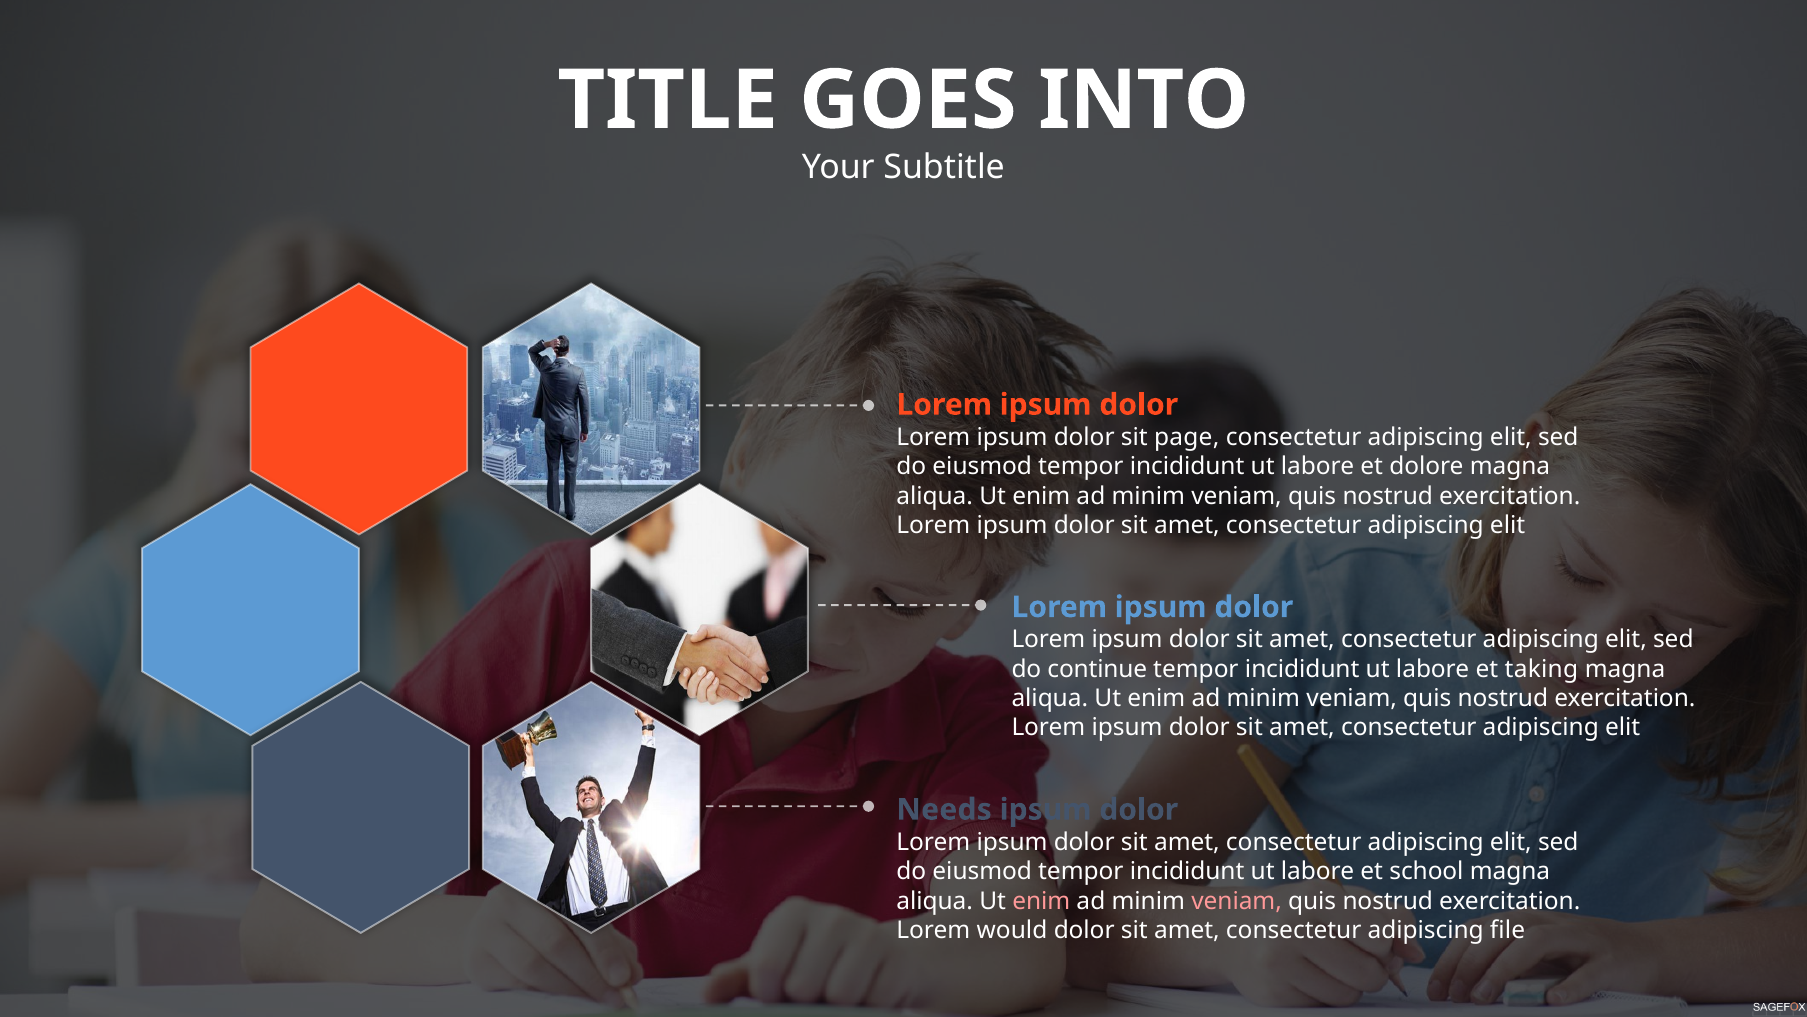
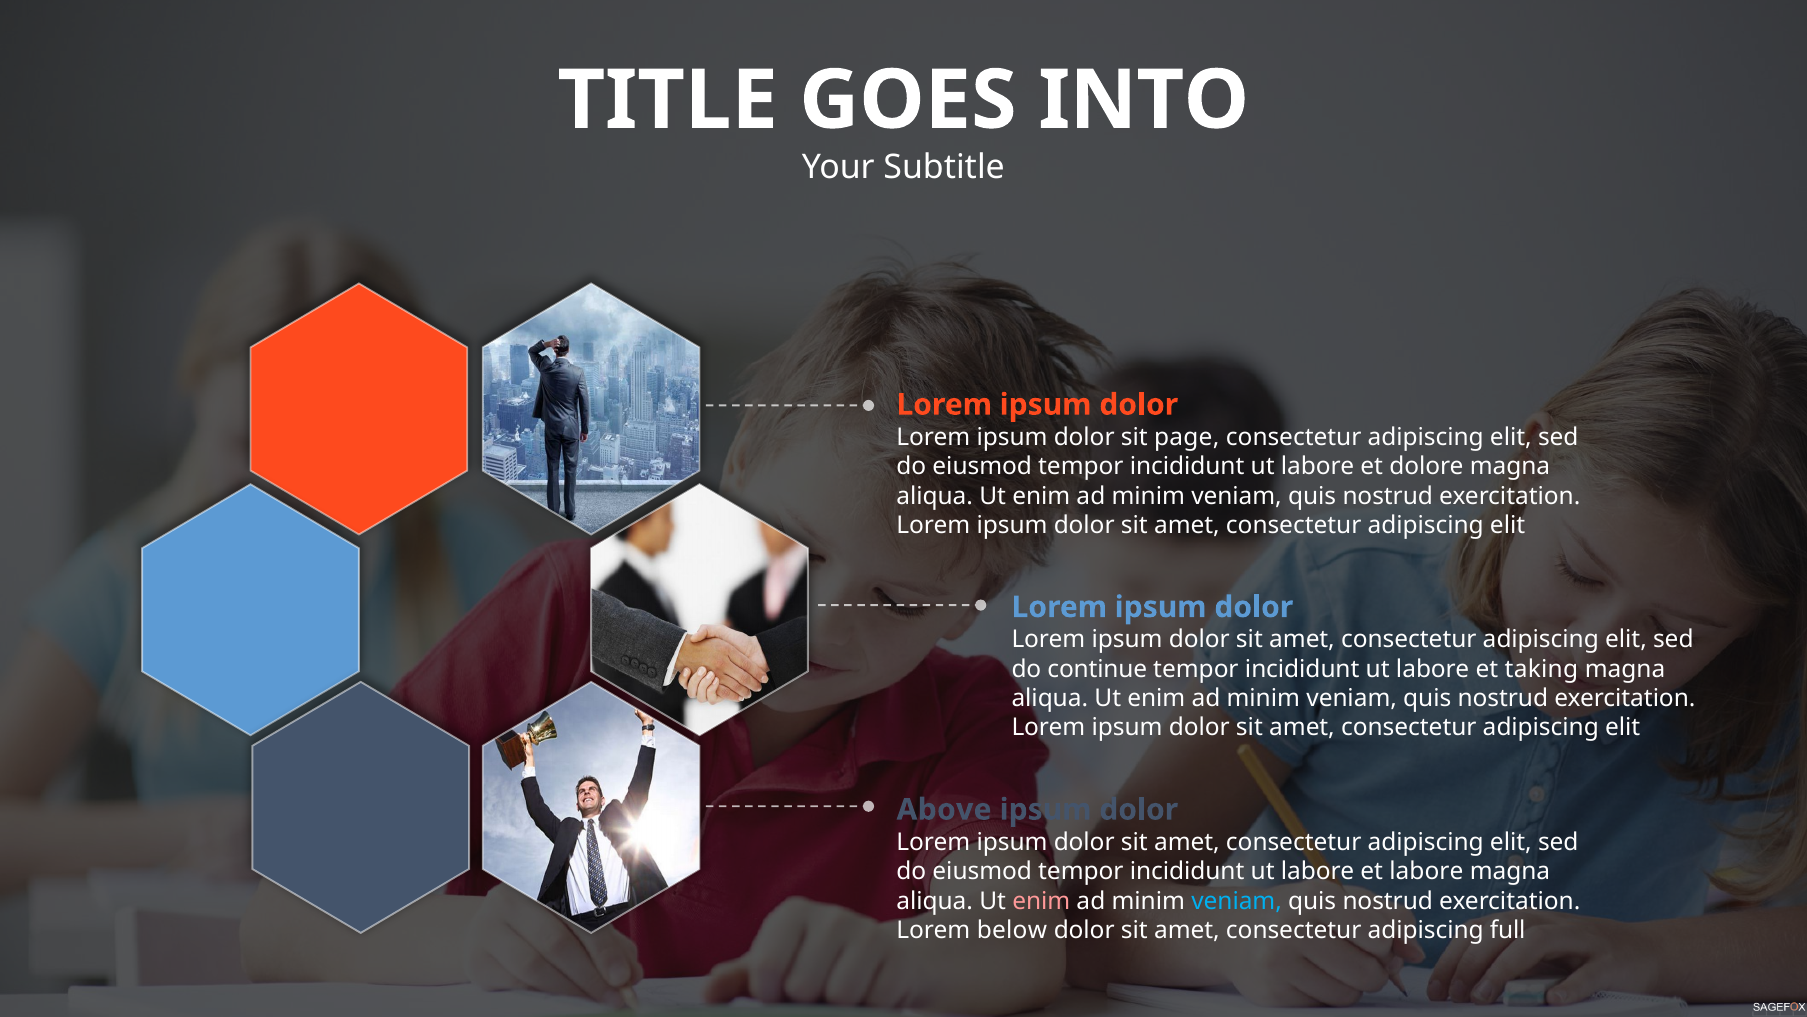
Needs: Needs -> Above (944, 809)
et school: school -> labore (1426, 871)
veniam colour: pink -> light blue (1237, 900)
would: would -> below (1012, 930)
file: file -> full (1508, 930)
